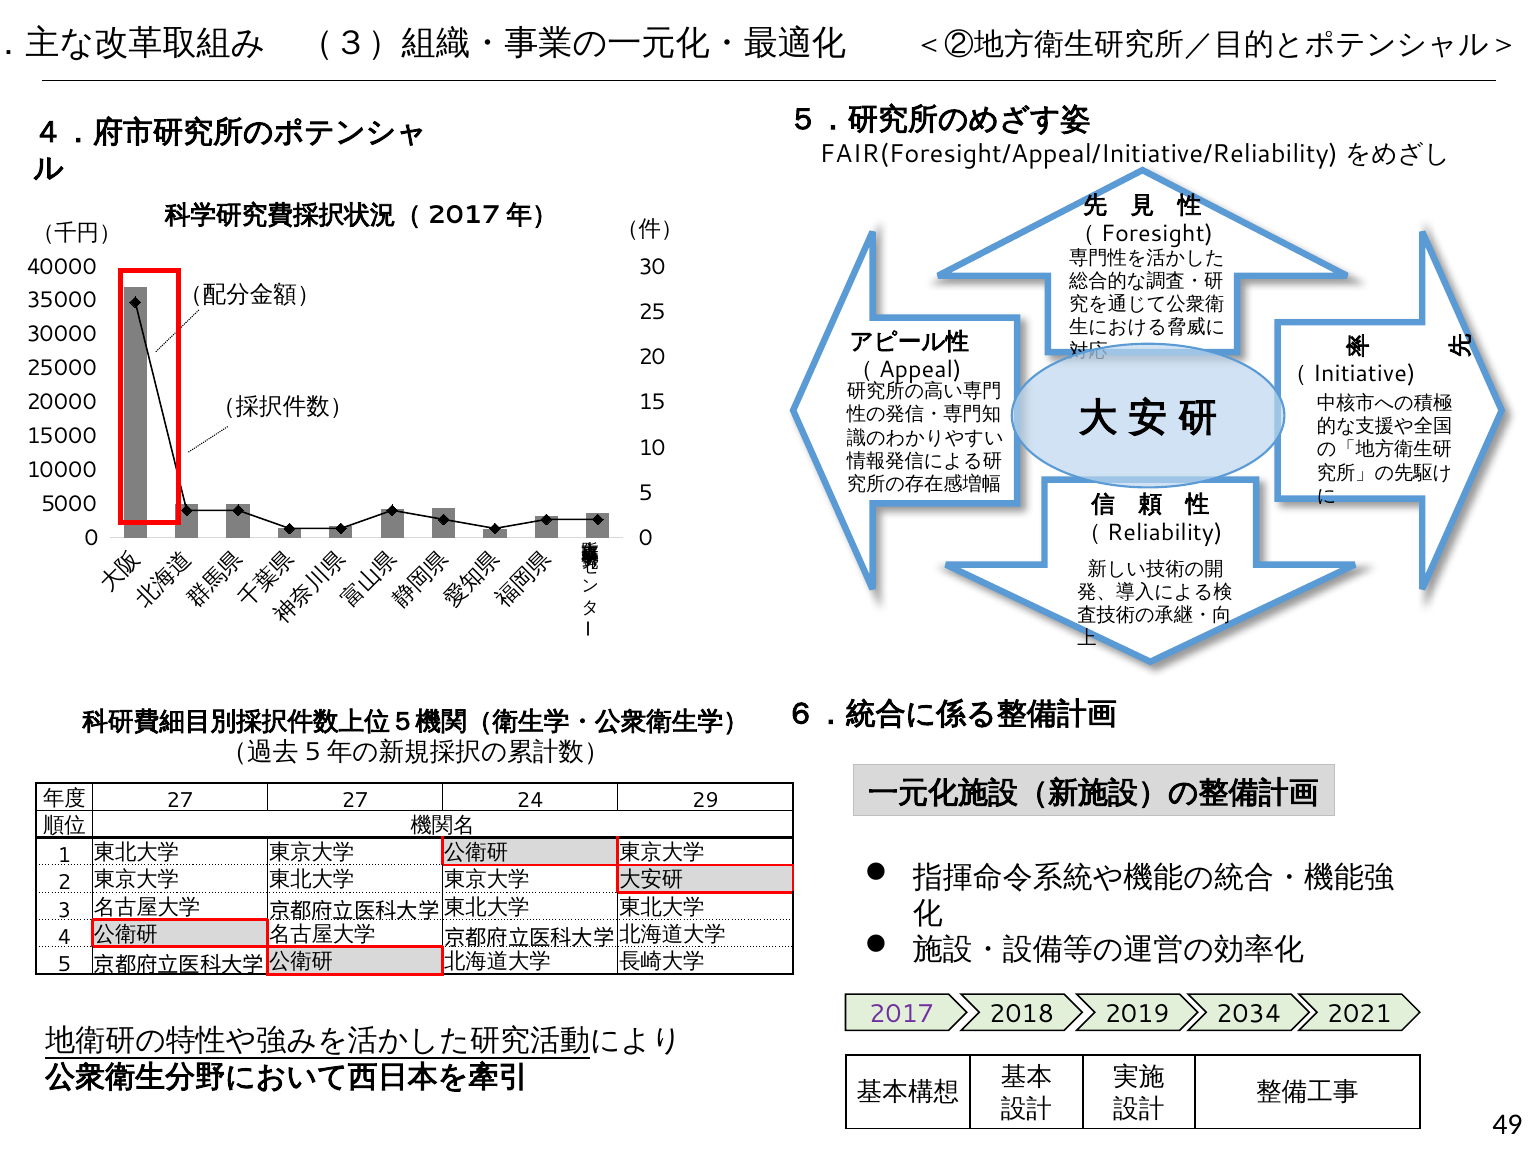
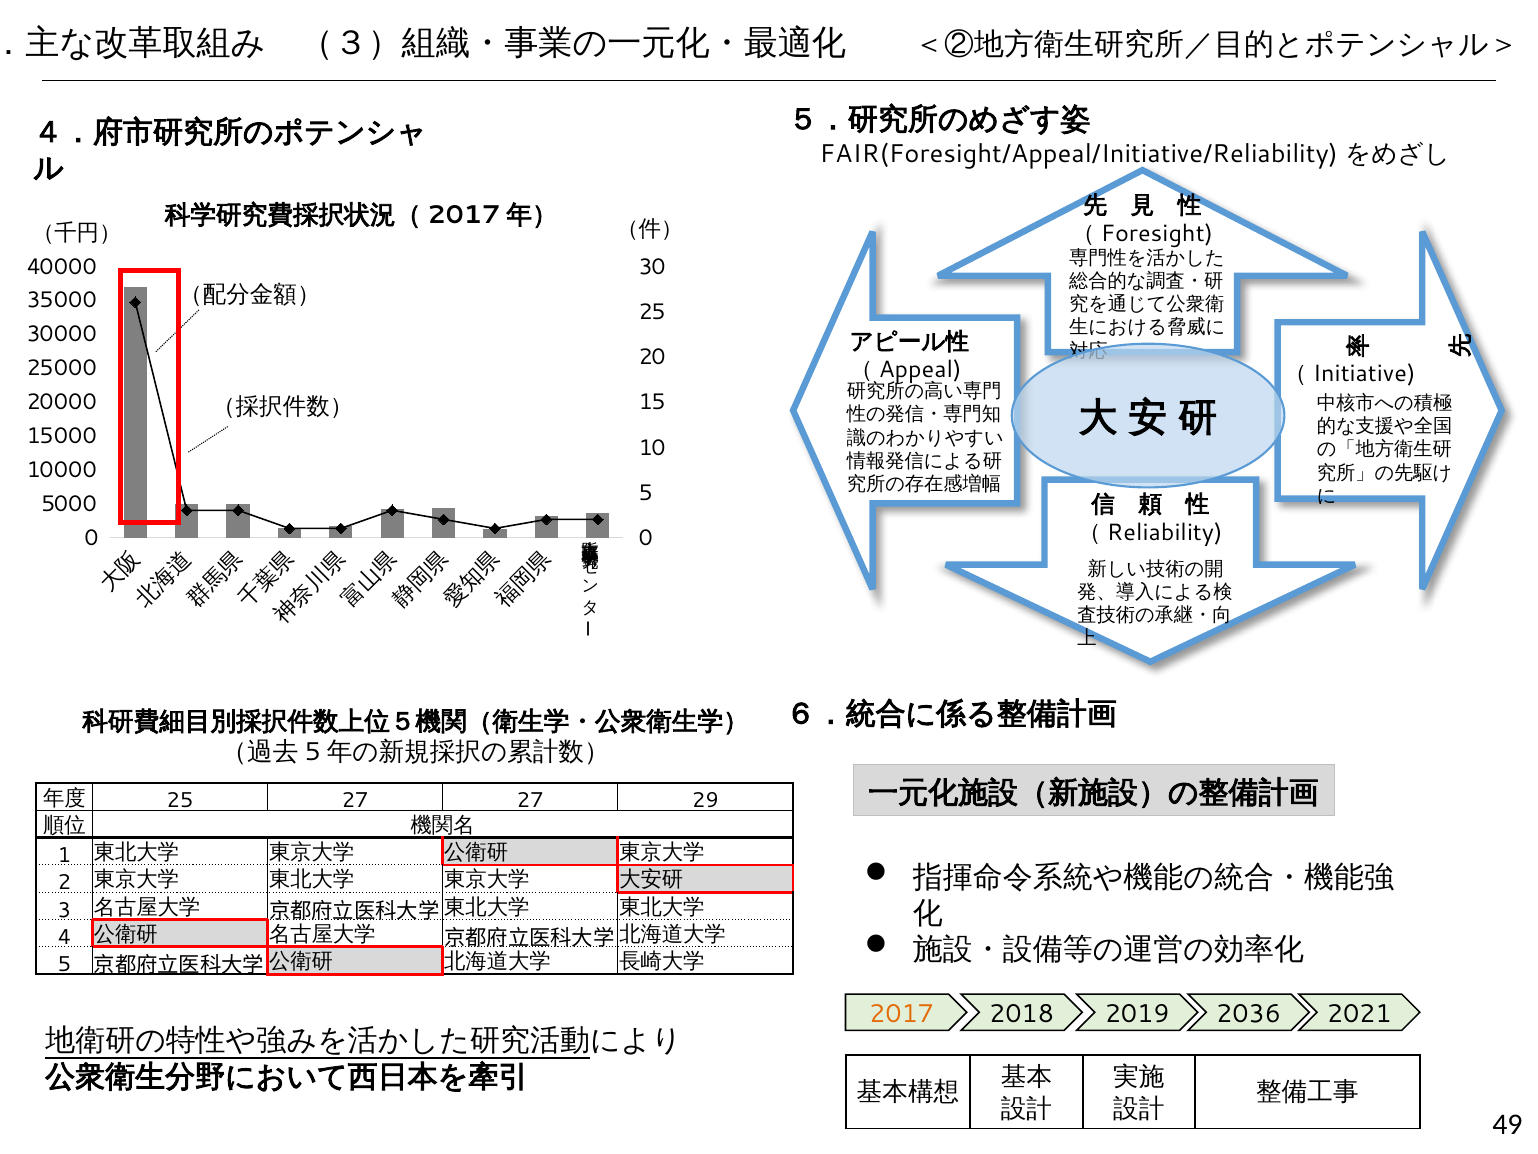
27: 27 -> 25 (180, 800)
27 24: 24 -> 27 (530, 800)
2017 colour: purple -> orange (902, 1014)
2034: 2034 -> 2036 (1249, 1014)
